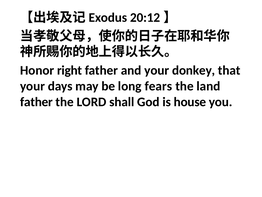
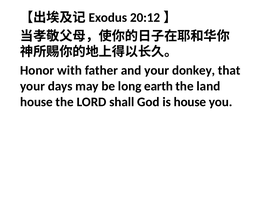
right: right -> with (69, 70)
fears: fears -> earth (159, 86)
father: father -> house (36, 102)
